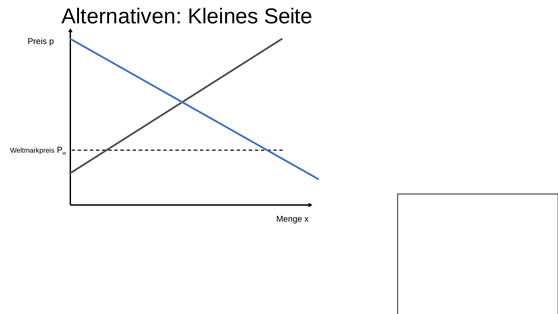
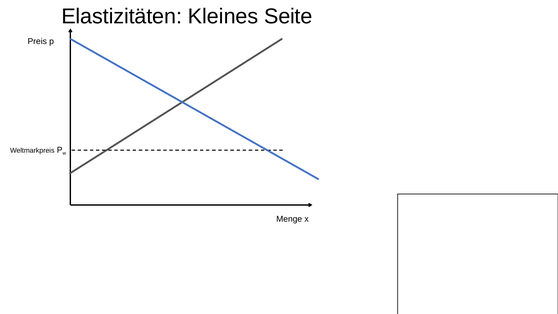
Alternativen: Alternativen -> Elastizitäten (122, 16)
